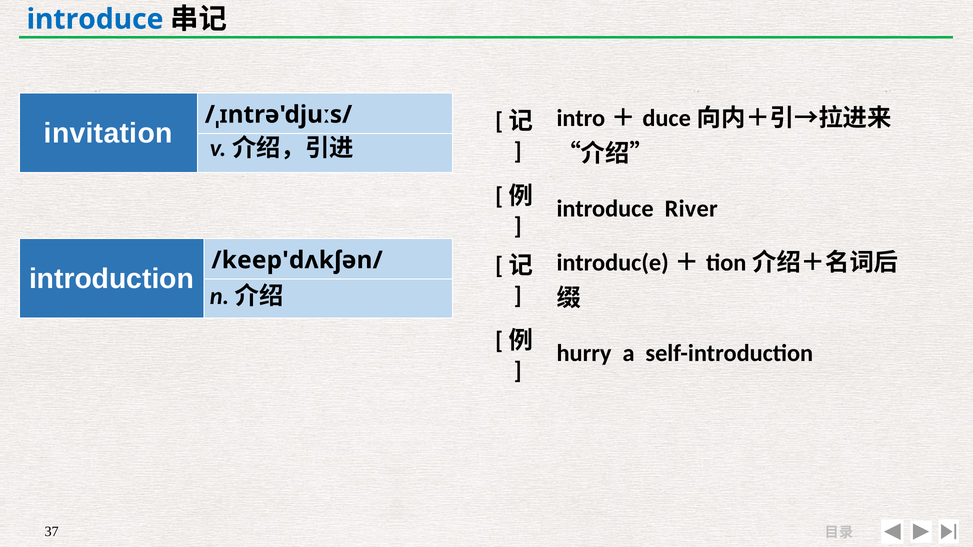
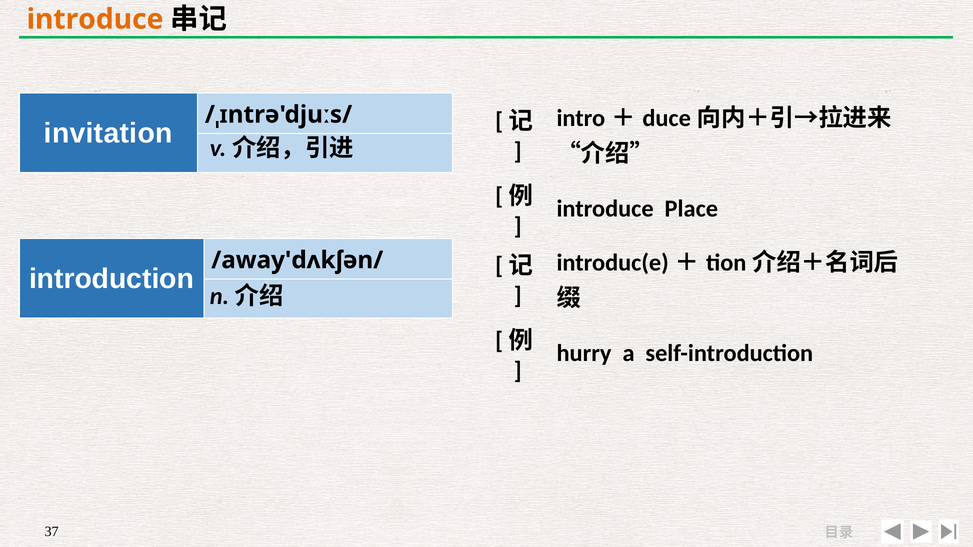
introduce colour: blue -> orange (95, 19)
River: River -> Place (691, 209)
/keep'dʌkʃən/: /keep'dʌkʃən/ -> /away'dʌkʃən/ (297, 260)
